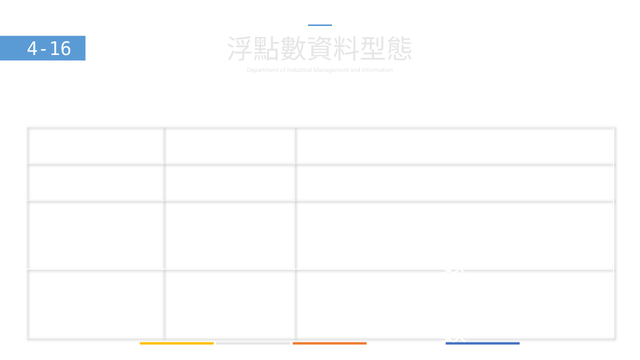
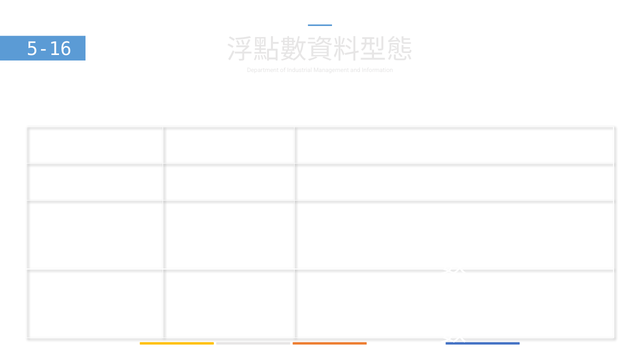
4-16: 4-16 -> 5-16 (49, 49)
